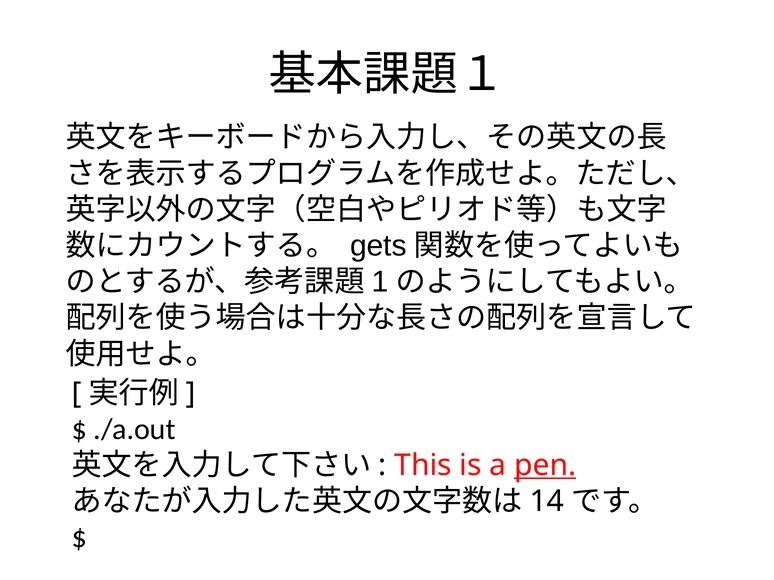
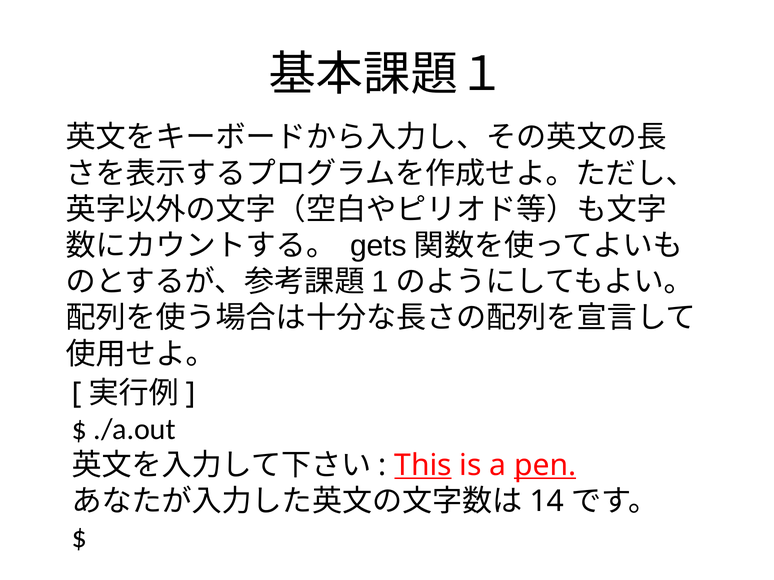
This underline: none -> present (423, 466)
